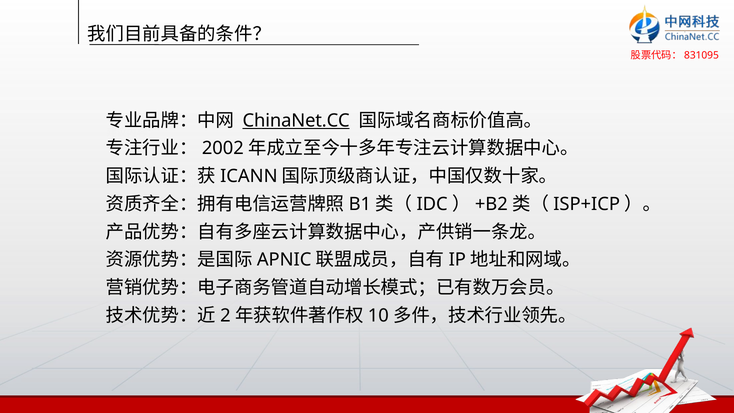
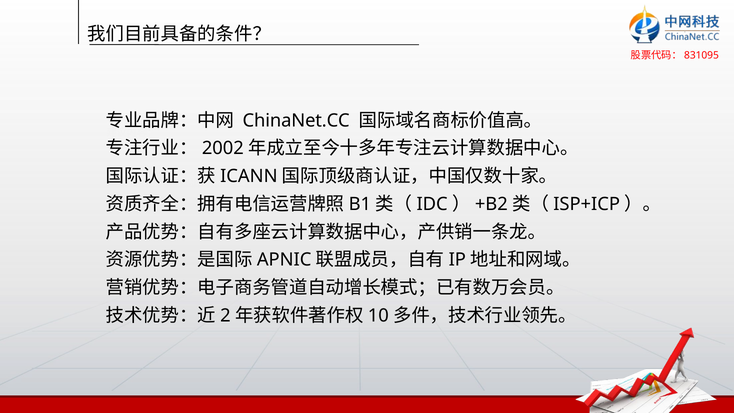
ChinaNet.CC underline: present -> none (296, 120)
